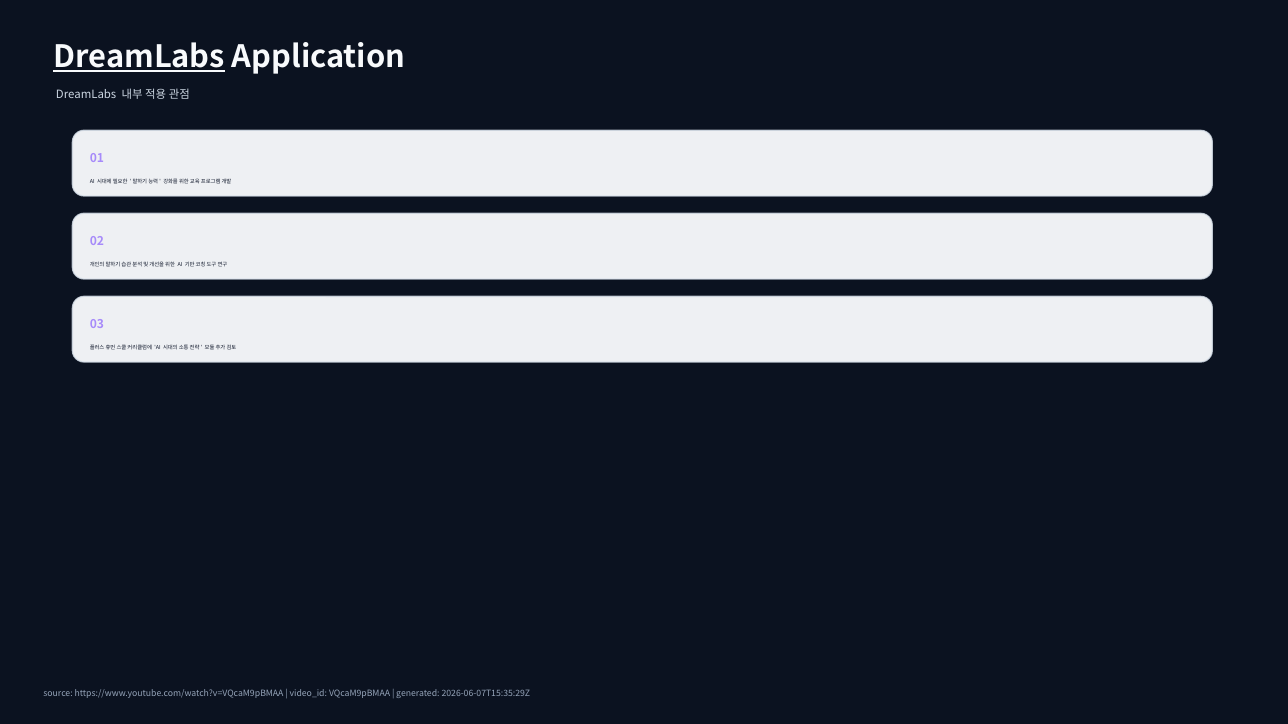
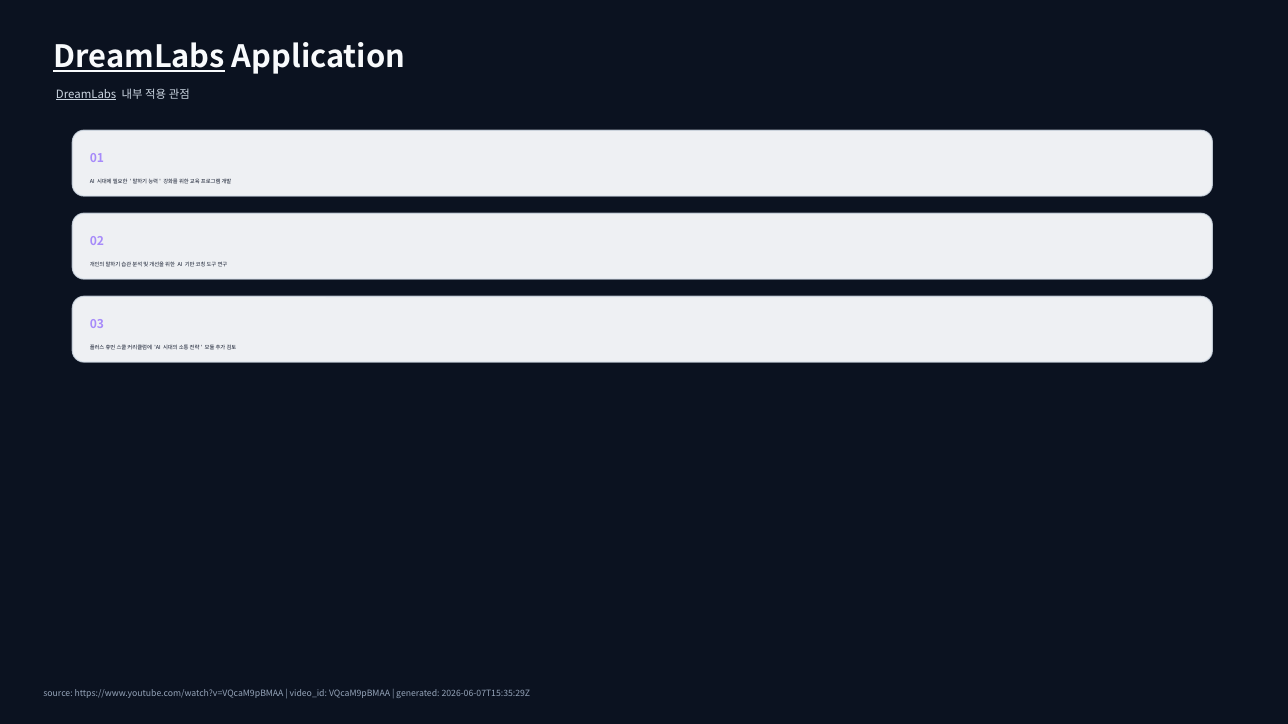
DreamLabs underline: none -> present (86, 94)
